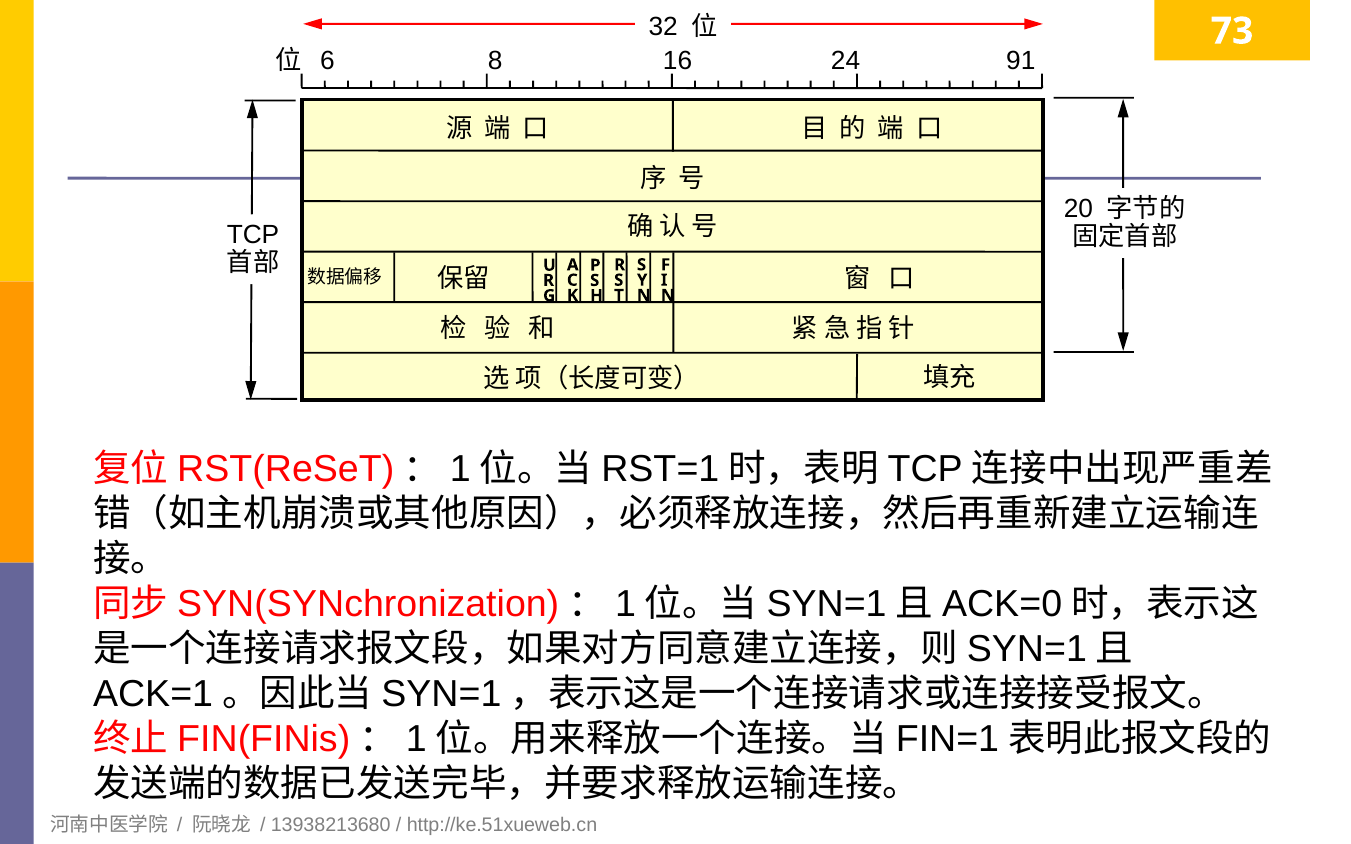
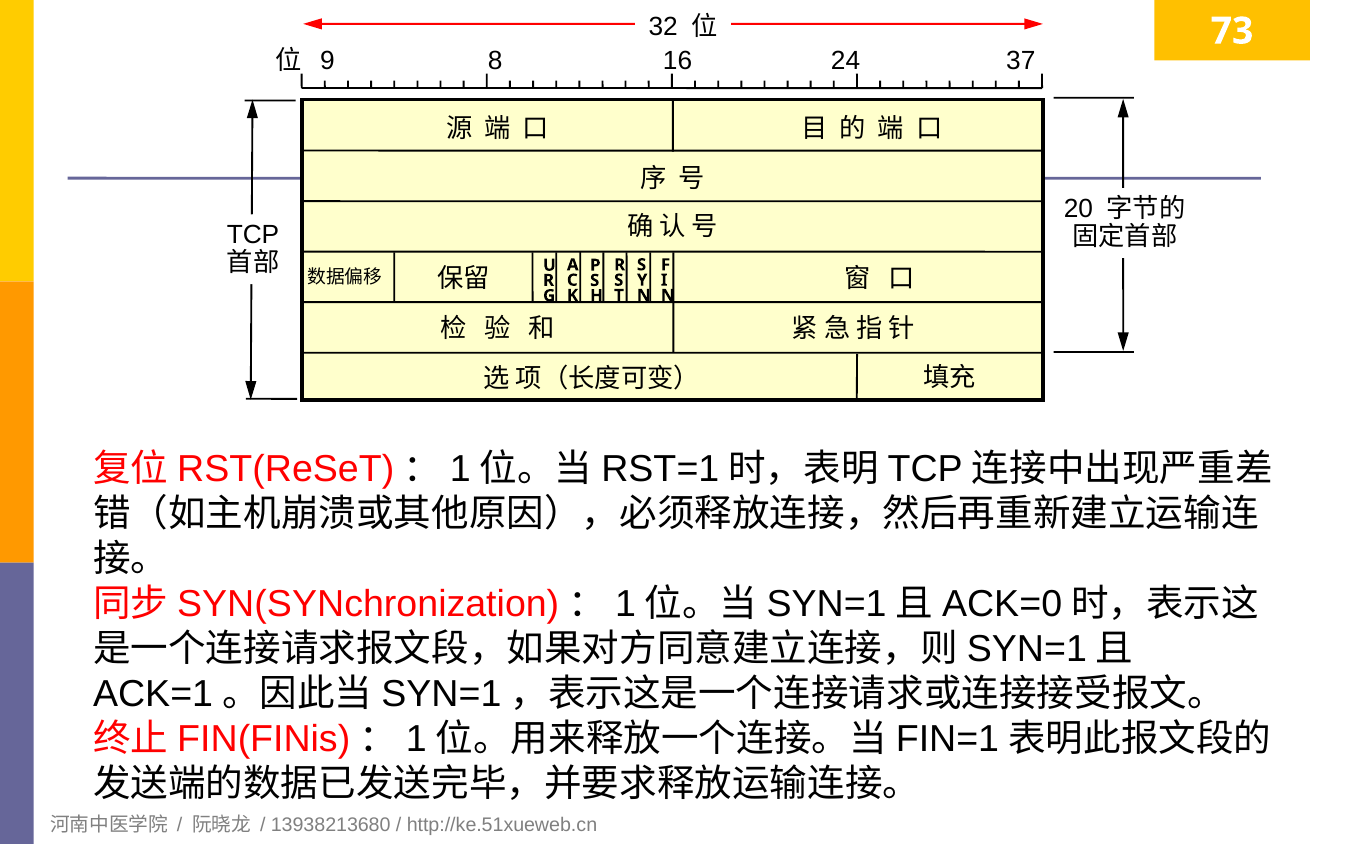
6: 6 -> 9 (327, 61)
91: 91 -> 37 (1021, 61)
